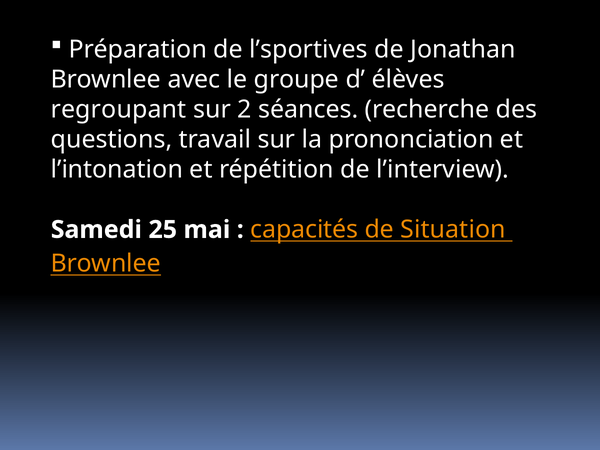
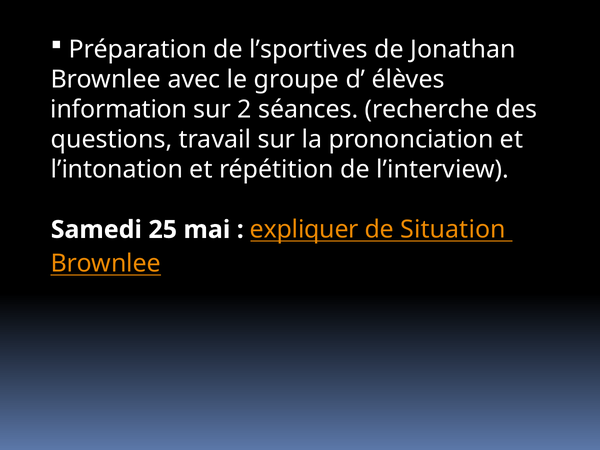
regroupant: regroupant -> information (119, 110)
capacités: capacités -> expliquer (304, 230)
